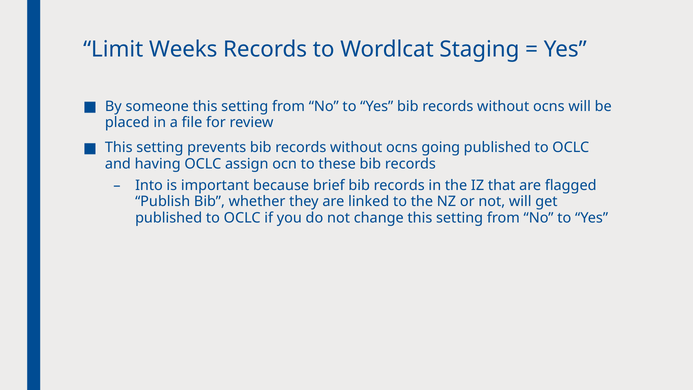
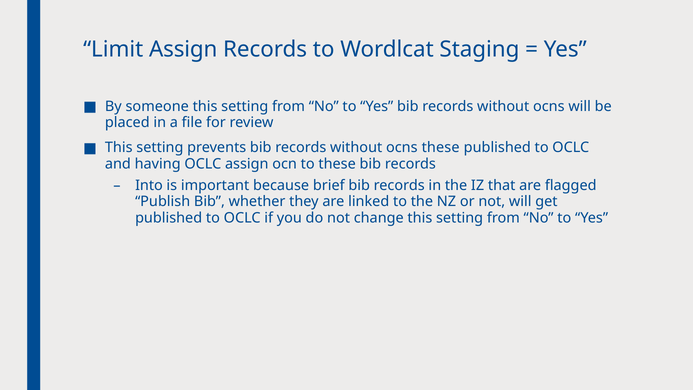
Limit Weeks: Weeks -> Assign (183, 49)
ocns going: going -> these (441, 148)
